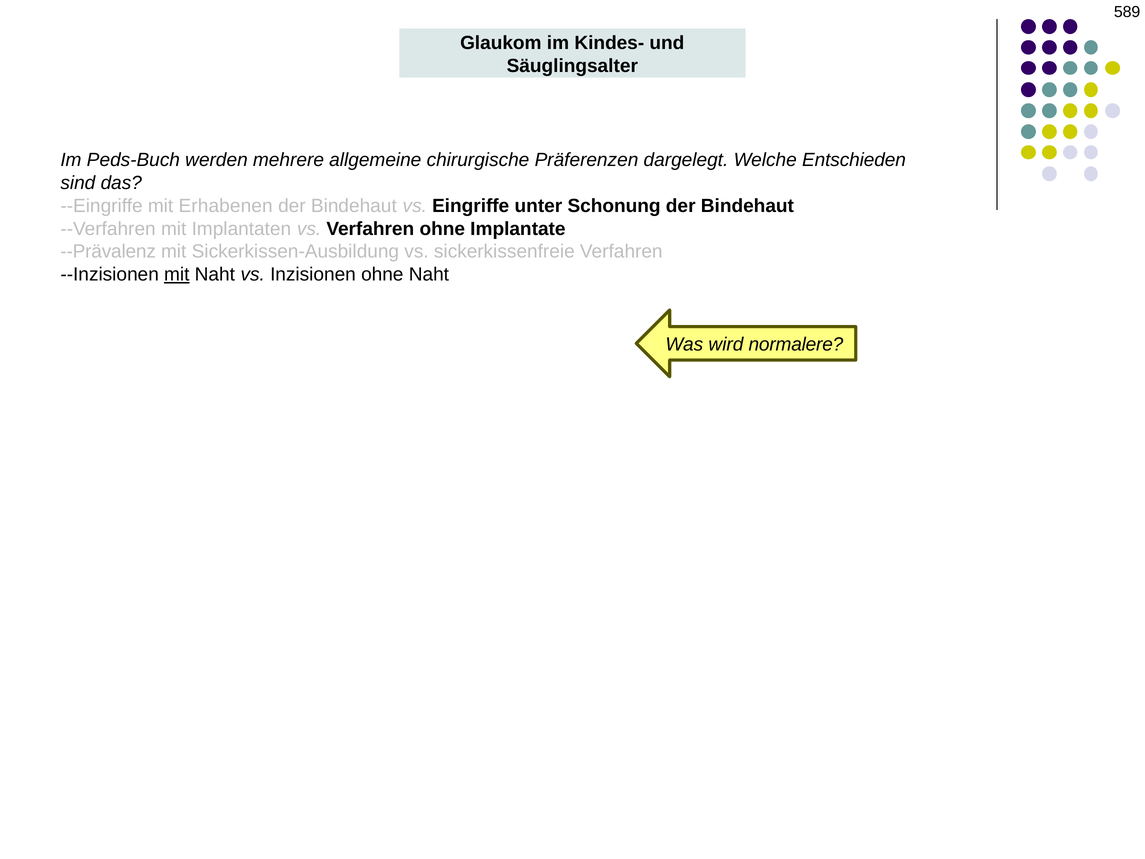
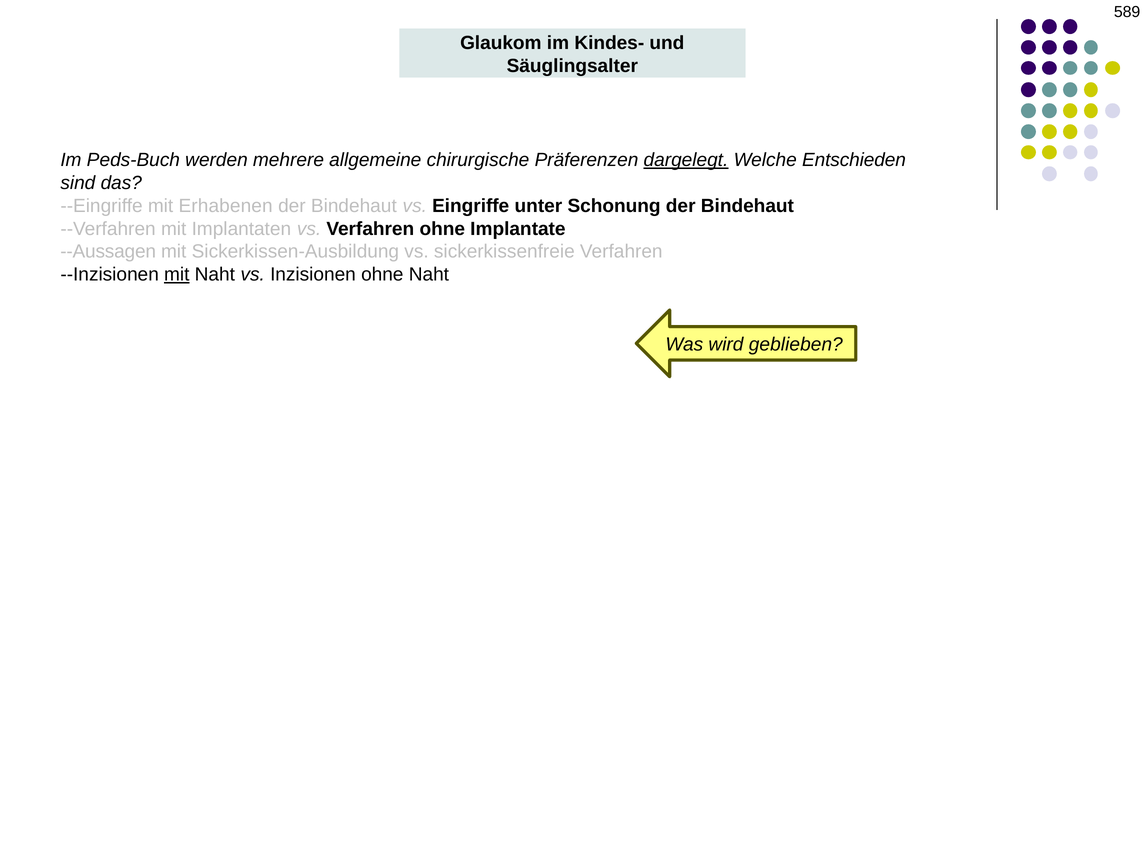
dargelegt underline: none -> present (686, 160)
--Prävalenz: --Prävalenz -> --Aussagen (108, 252)
normalere: normalere -> geblieben (796, 345)
